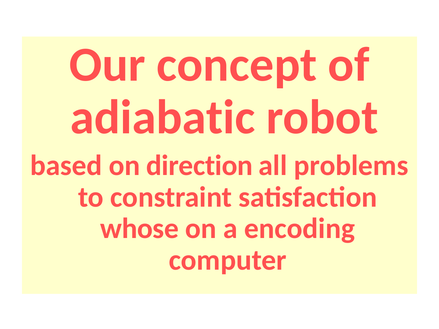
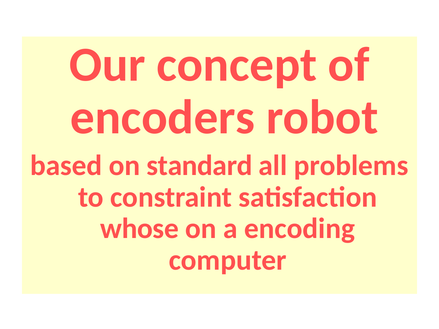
adiabatic: adiabatic -> encoders (163, 117)
direction: direction -> standard (200, 166)
